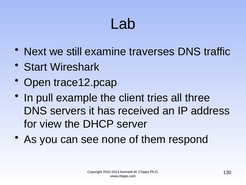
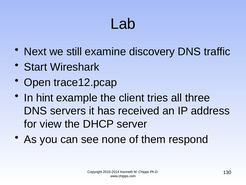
traverses: traverses -> discovery (152, 52)
pull: pull -> hint (45, 98)
